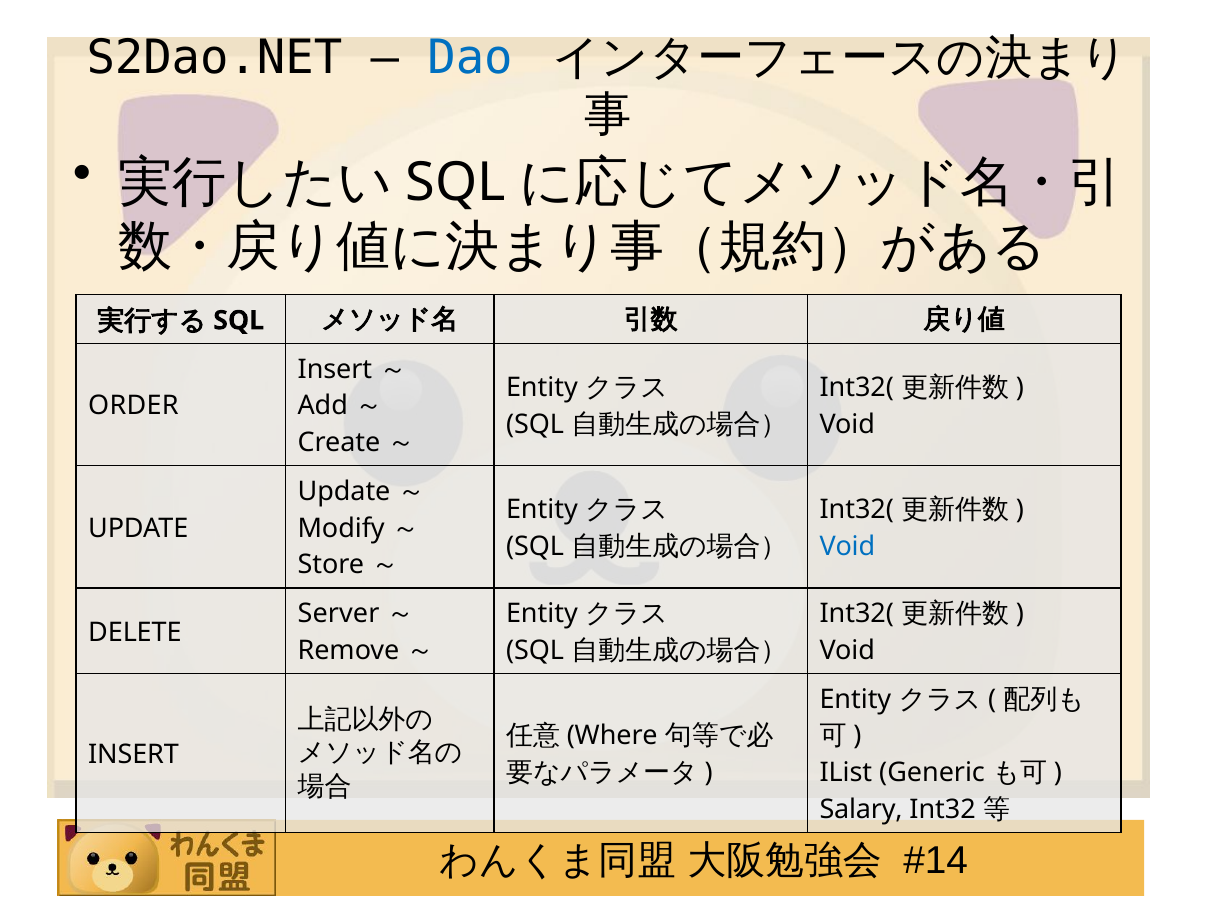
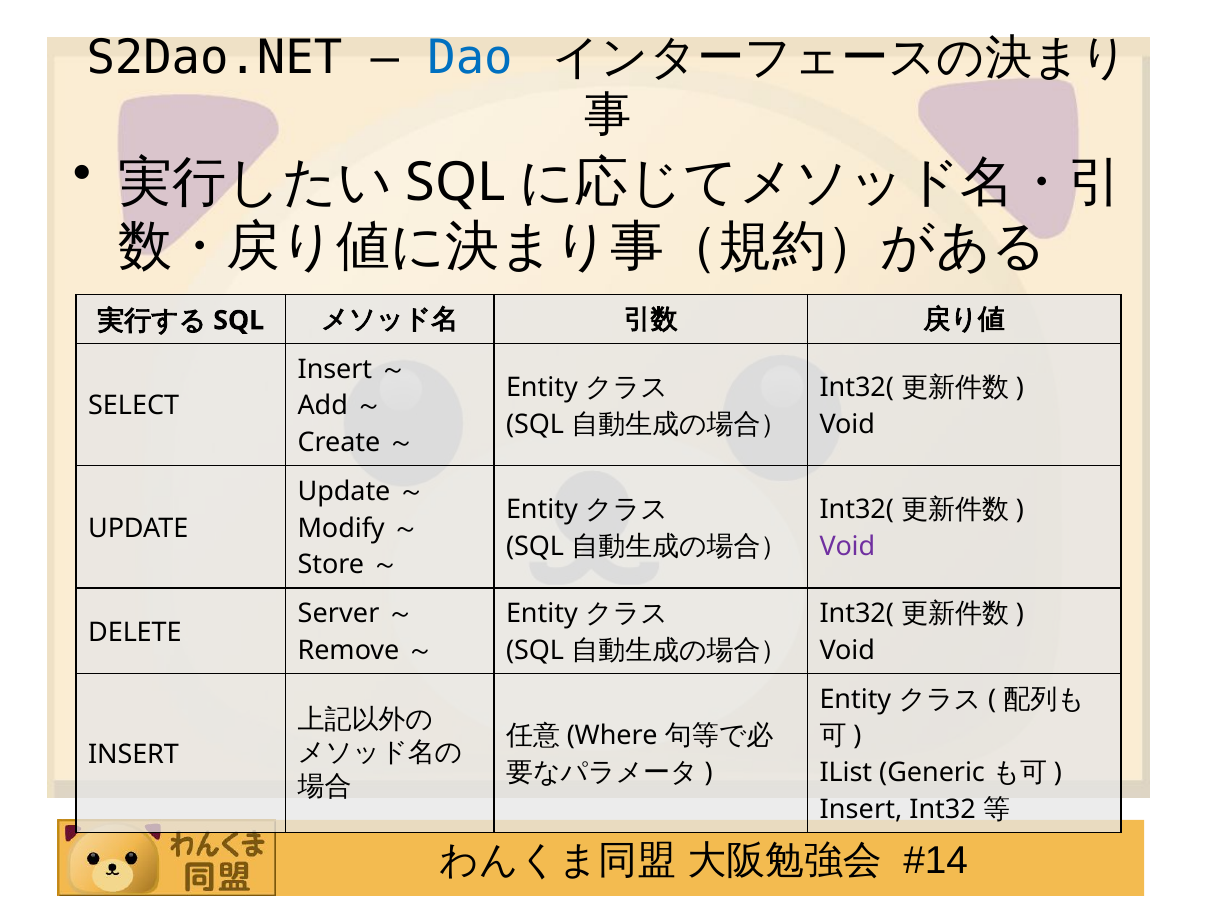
ORDER: ORDER -> SELECT (134, 406)
Void colour: blue -> purple (847, 547)
Salary: Salary -> Insert (861, 809)
